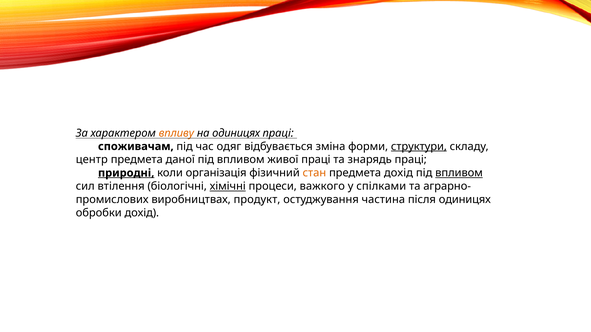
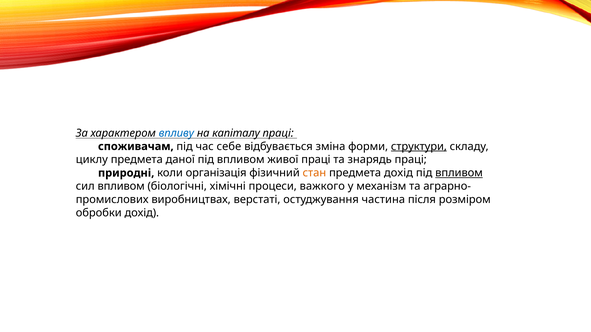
впливу colour: orange -> blue (176, 133)
на одиницях: одиницях -> капіталу (236, 133)
одяг: одяг -> себе (229, 147)
центр: центр -> циклу (92, 160)
природні underline: present -> none (126, 173)
сил втілення: втілення -> впливом (121, 186)
хімічні underline: present -> none (228, 186)
спілками: спілками -> механізм (381, 186)
продукт: продукт -> верстаті (257, 200)
після одиницях: одиницях -> розміром (465, 200)
